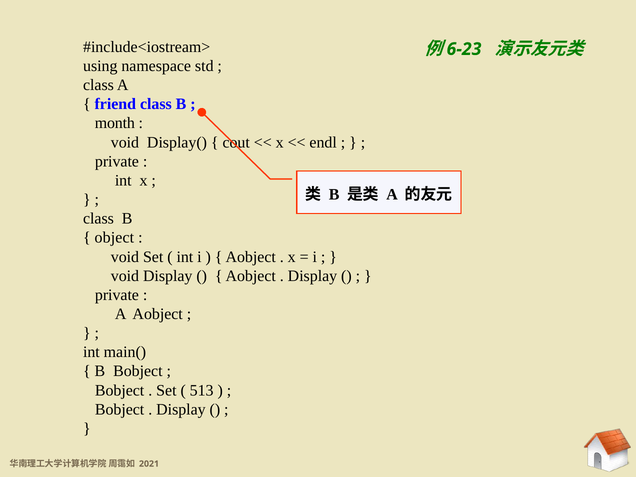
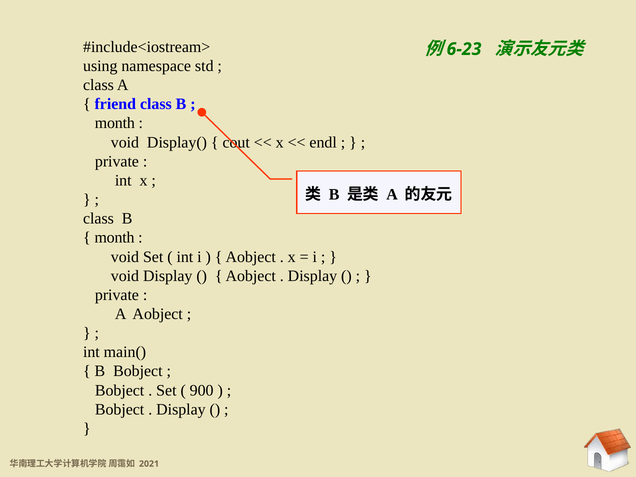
object: object -> month (115, 238)
513: 513 -> 900 (202, 390)
